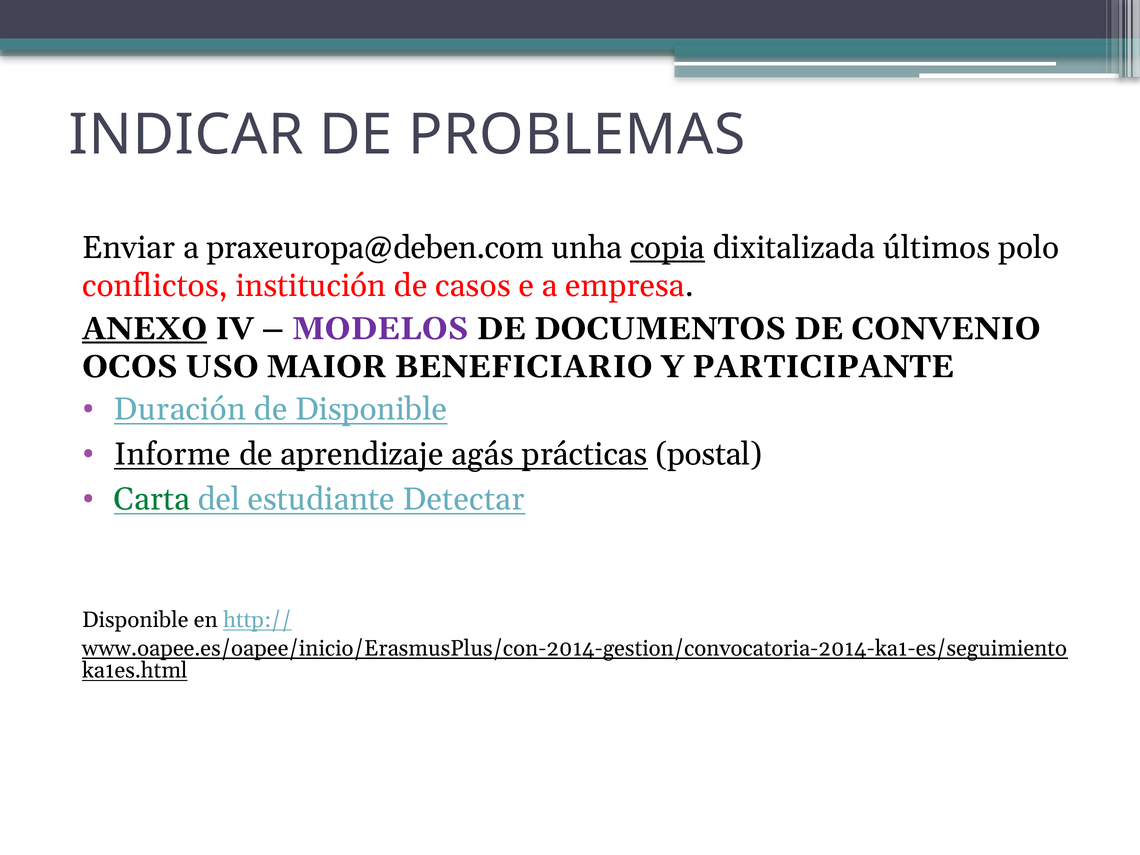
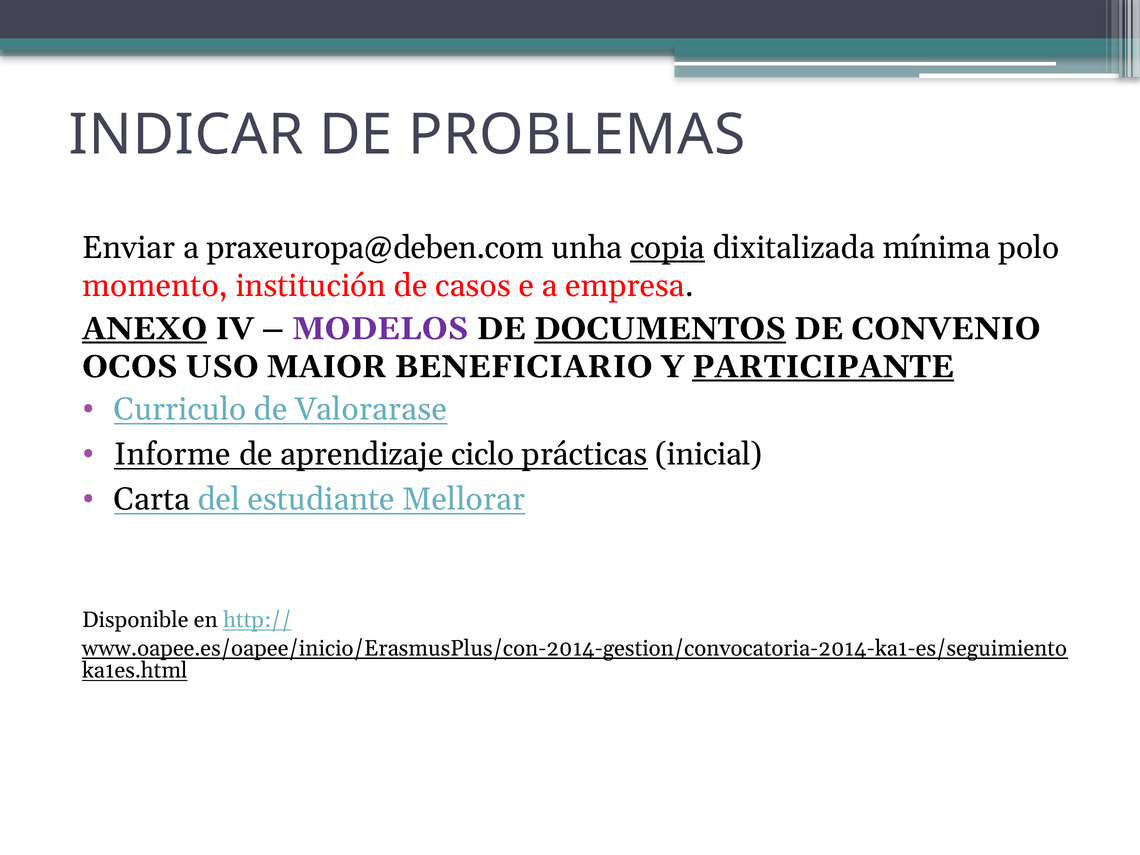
últimos: últimos -> mínima (937, 248)
conflictos: conflictos -> momento (155, 286)
DOCUMENTOS underline: none -> present (660, 329)
PARTICIPANTE underline: none -> present (823, 367)
Duración: Duración -> Curriculo (180, 410)
de Disponible: Disponible -> Valorarase (371, 410)
agás: agás -> ciclo (483, 455)
postal: postal -> inicial (709, 455)
Carta colour: green -> black (152, 500)
Detectar: Detectar -> Mellorar (464, 500)
